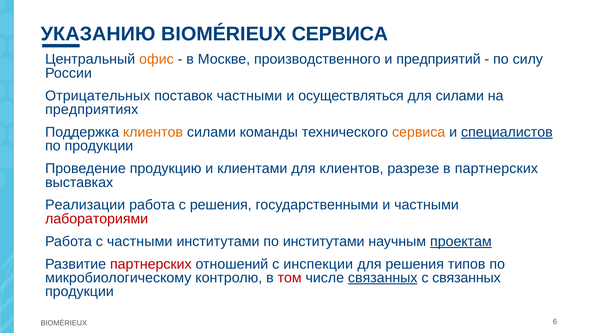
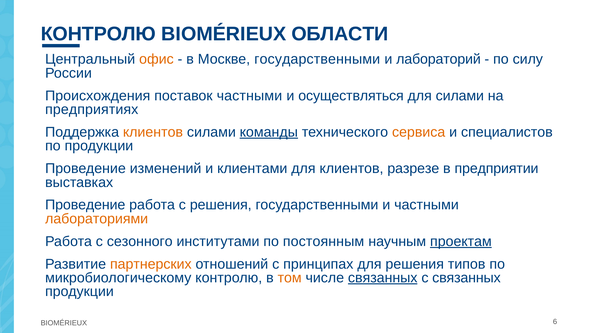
УКАЗАНИЮ: УКАЗАНИЮ -> КОНТРОЛЮ (98, 34)
BIOMÉRIEUX СЕРВИСА: СЕРВИСА -> ОБЛАСТИ (340, 34)
Москве производственного: производственного -> государственными (317, 59)
предприятий: предприятий -> лабораторий (439, 59)
Отрицательных: Отрицательных -> Происхождения (98, 96)
команды underline: none -> present (269, 132)
специалистов underline: present -> none (507, 132)
продукцию: продукцию -> изменений (166, 169)
в партнерских: партнерских -> предприятии (497, 169)
Реализации: Реализации -> Проведение (85, 205)
лабораториями colour: red -> orange (97, 219)
с частными: частными -> сезонного (140, 241)
по институтами: институтами -> постоянным (324, 241)
партнерских colour: red -> orange (151, 264)
инспекции: инспекции -> принципах (318, 264)
том colour: red -> orange (290, 278)
